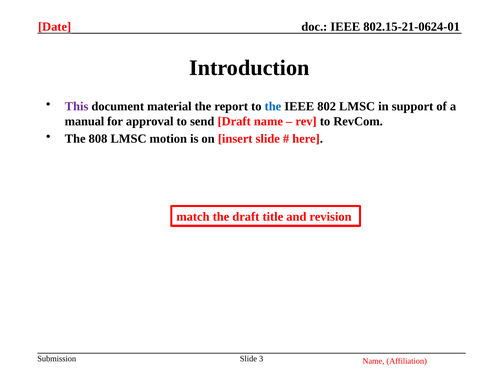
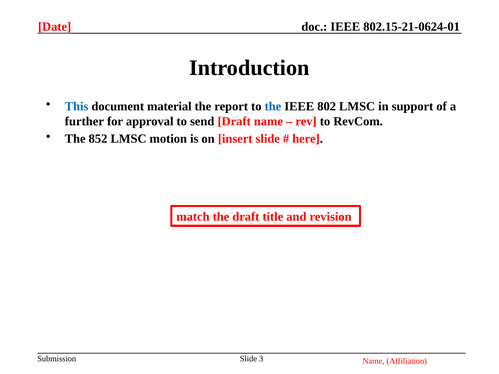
This colour: purple -> blue (77, 107)
manual: manual -> further (84, 121)
808: 808 -> 852 (98, 139)
